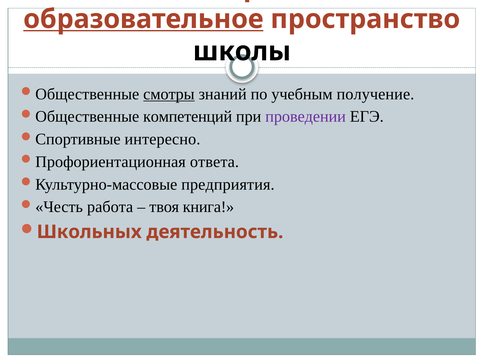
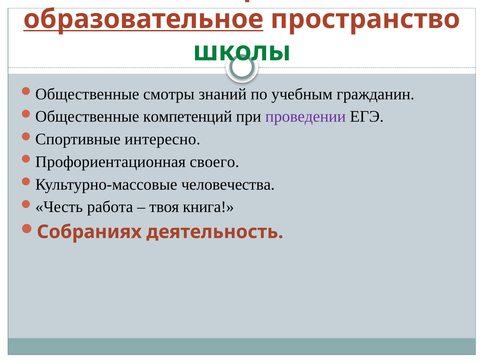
школы colour: black -> green (242, 51)
смотры underline: present -> none (169, 94)
получение: получение -> гражданин (376, 94)
ответа: ответа -> своего (214, 162)
предприятия: предприятия -> человечества (228, 184)
Школьных: Школьных -> Собраниях (89, 232)
